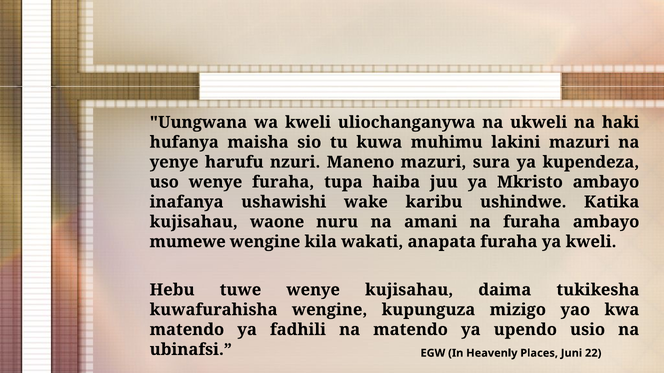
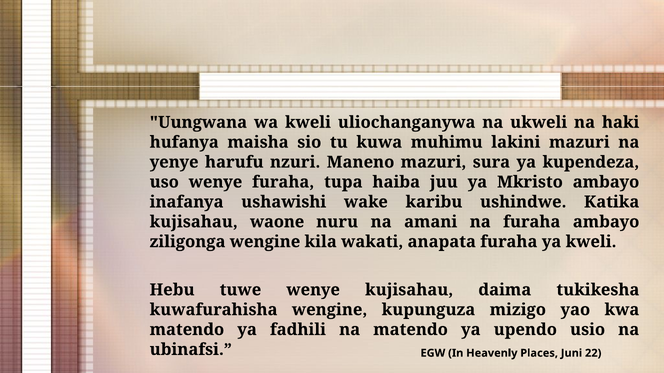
mumewe: mumewe -> ziligonga (188, 242)
